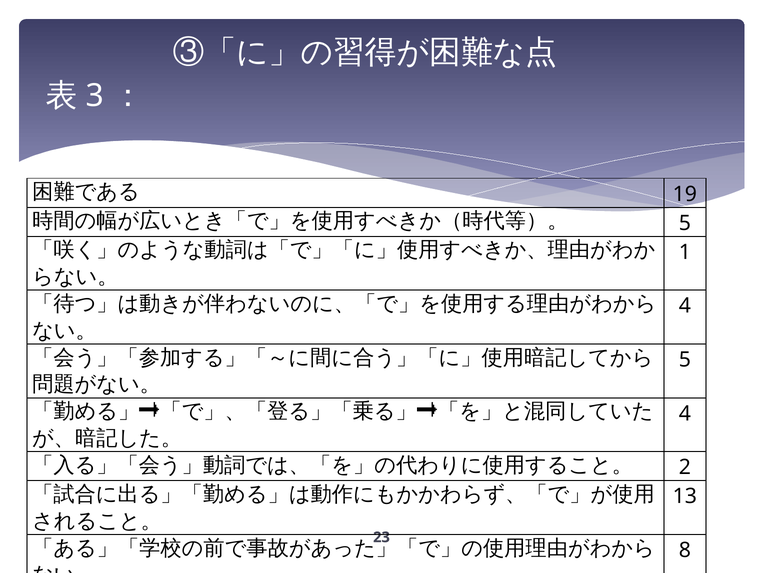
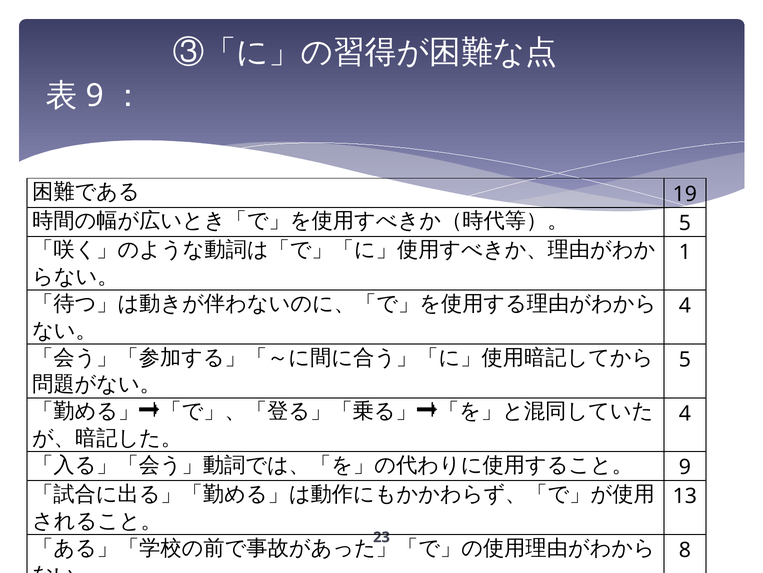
3: 3 -> 9 (95, 96)
2: 2 -> 9 (685, 467)
